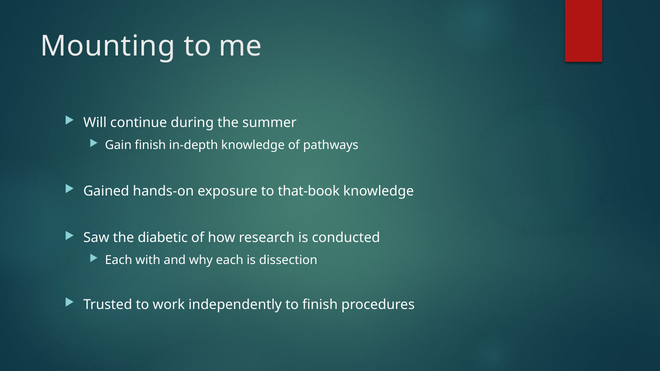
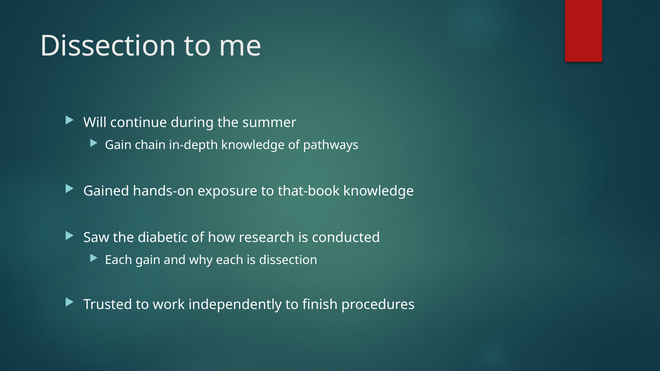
Mounting: Mounting -> Dissection (108, 46)
Gain finish: finish -> chain (150, 145)
Each with: with -> gain (148, 261)
